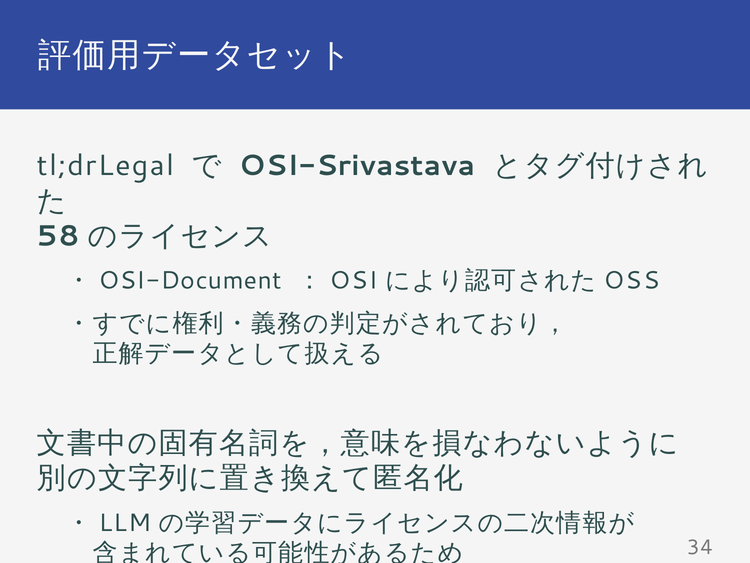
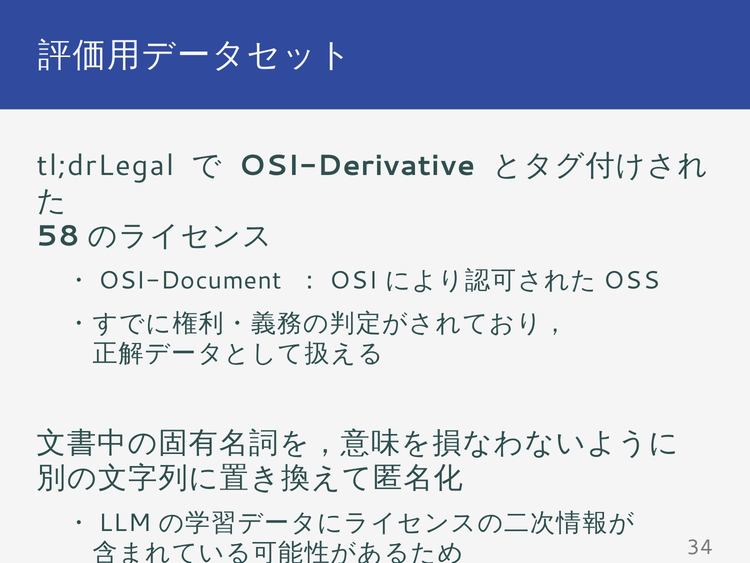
OSI-Srivastava: OSI-Srivastava -> OSI-Derivative (357, 166)
